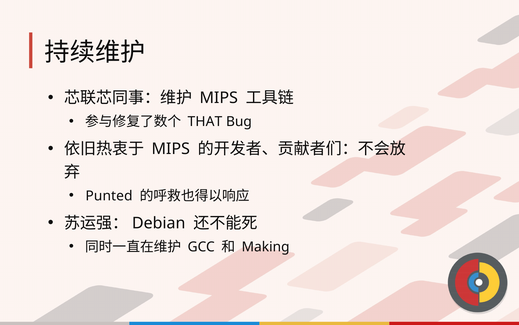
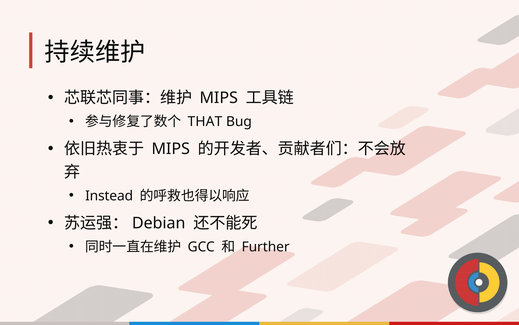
Punted: Punted -> Instead (109, 195)
Making: Making -> Further (266, 246)
